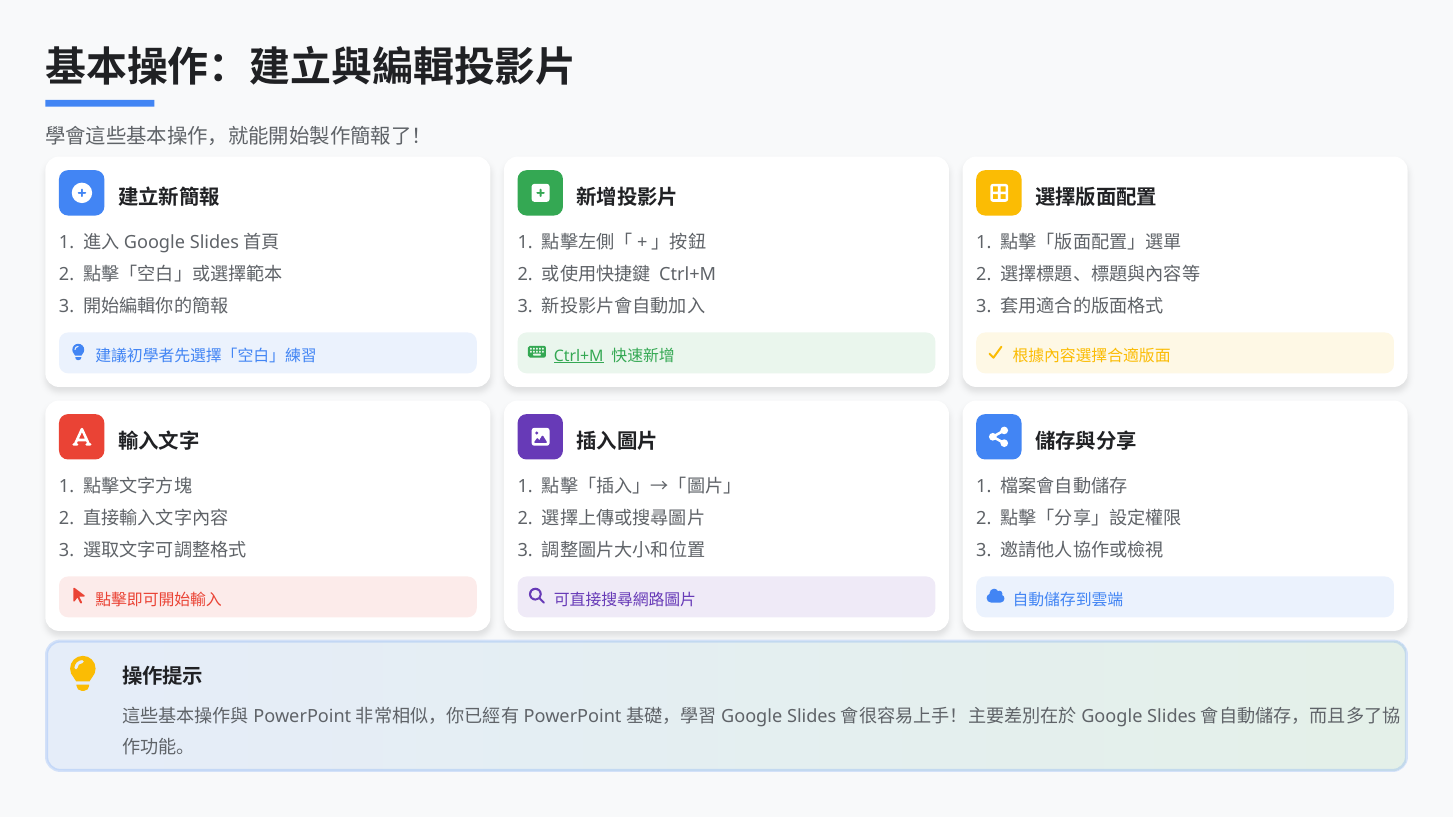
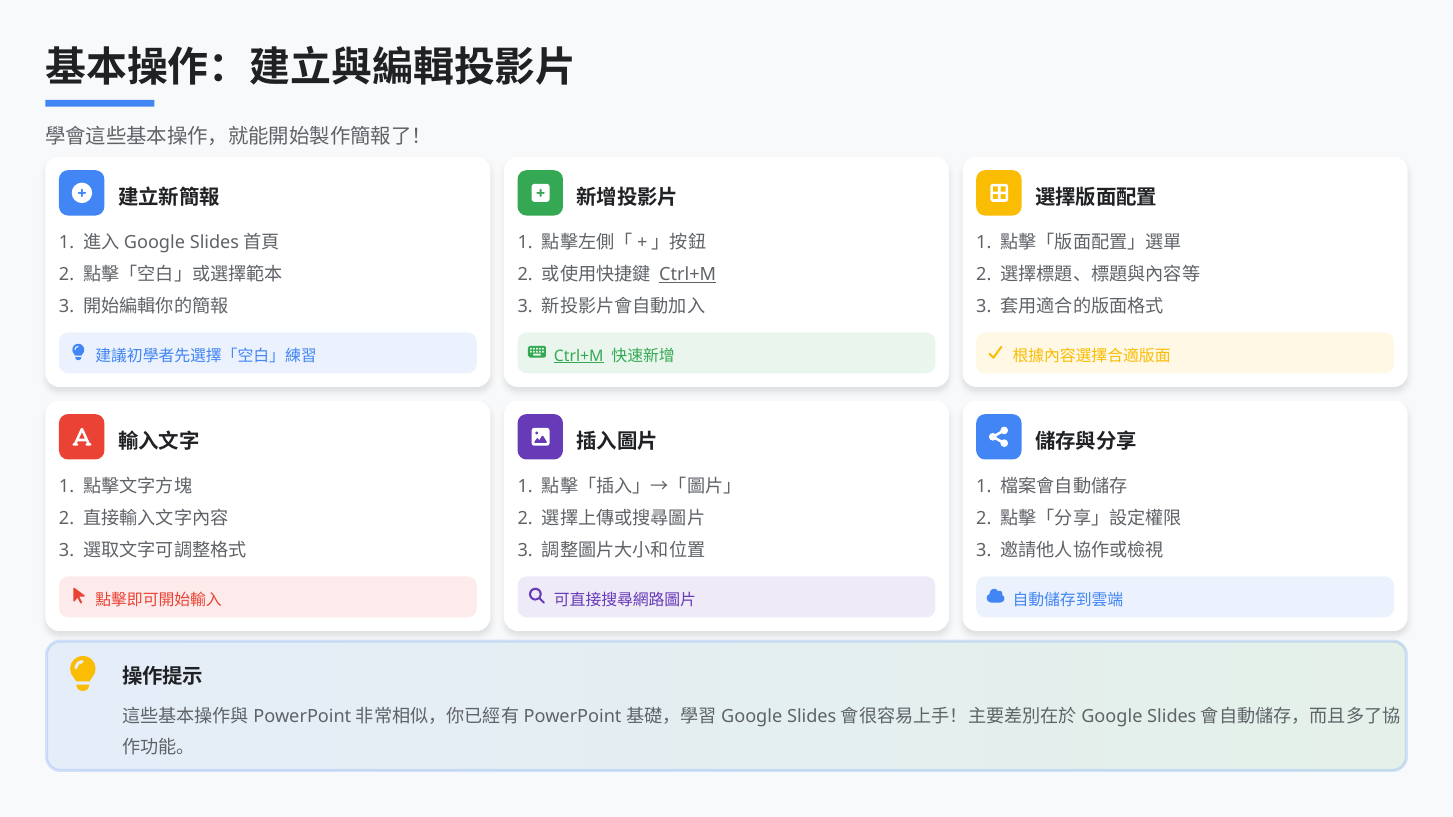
Ctrl+M underline: none -> present (688, 275)
